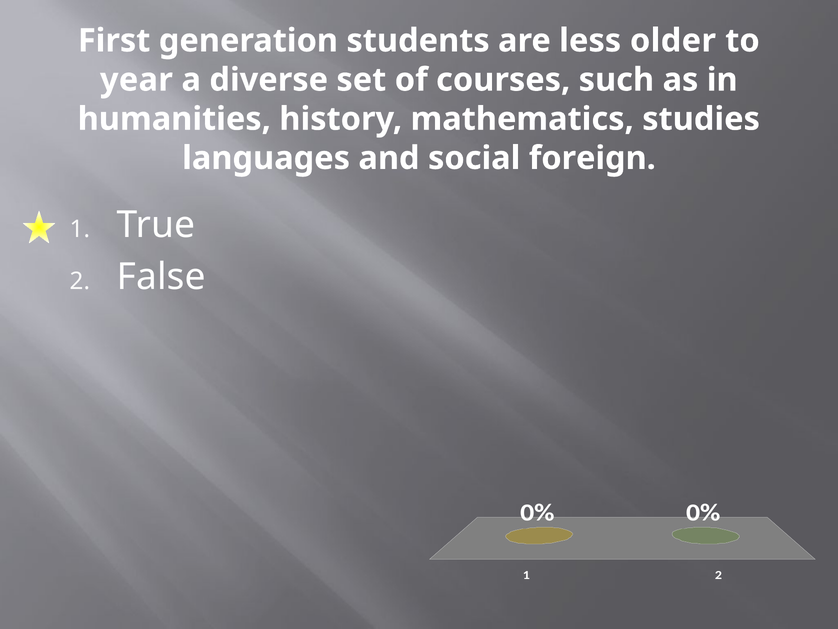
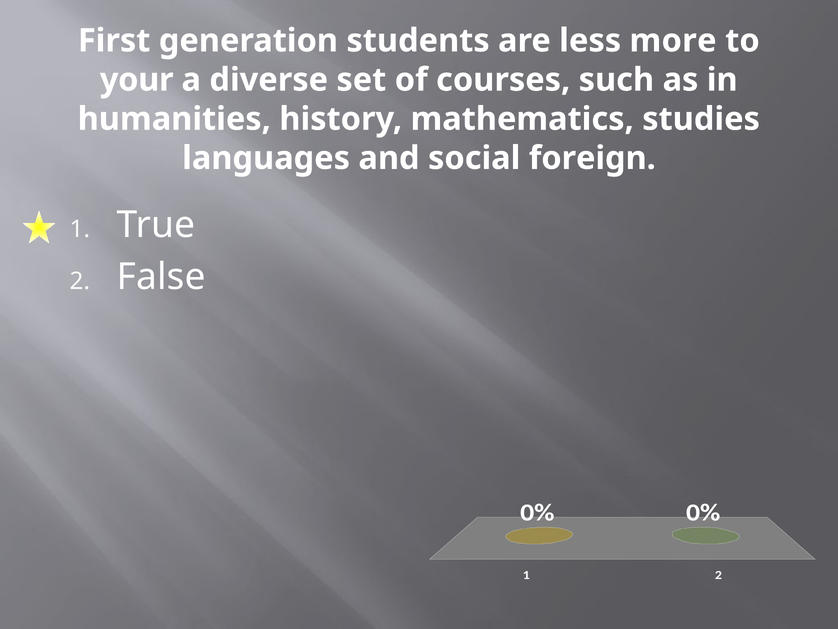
older: older -> more (673, 41)
year: year -> your (137, 80)
